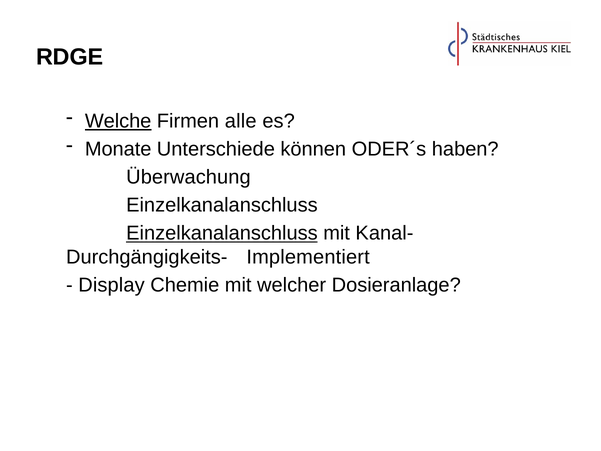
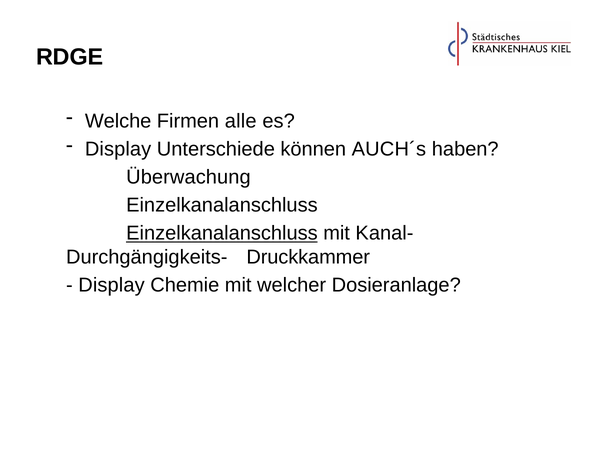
Welche underline: present -> none (118, 121)
Monate: Monate -> Display (118, 149)
ODER´s: ODER´s -> AUCH´s (389, 149)
Implementiert: Implementiert -> Druckkammer (308, 257)
